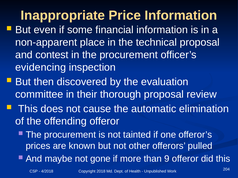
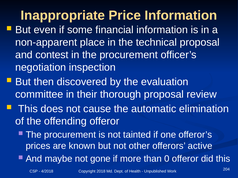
evidencing: evidencing -> negotiation (41, 67)
pulled: pulled -> active (200, 146)
9: 9 -> 0 (167, 159)
